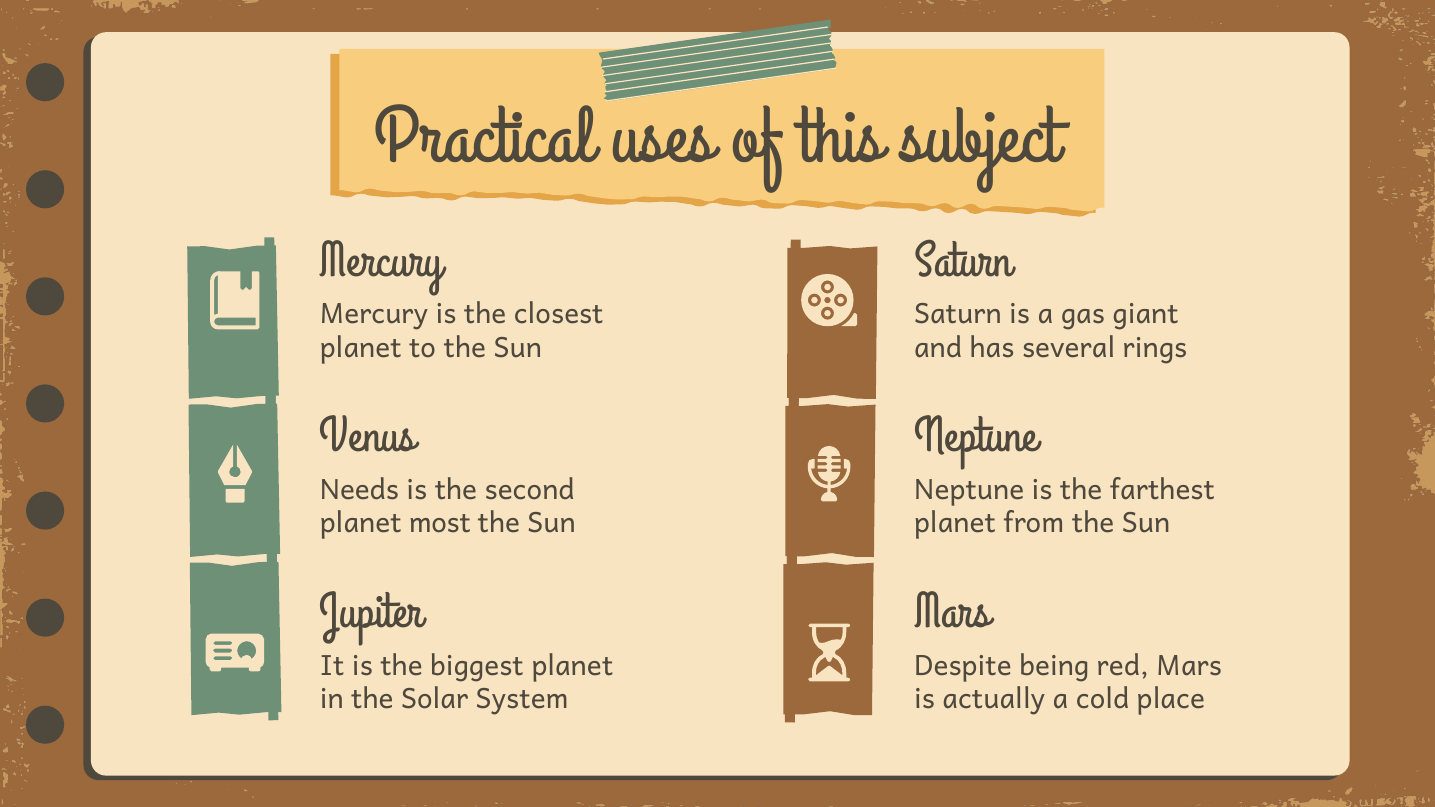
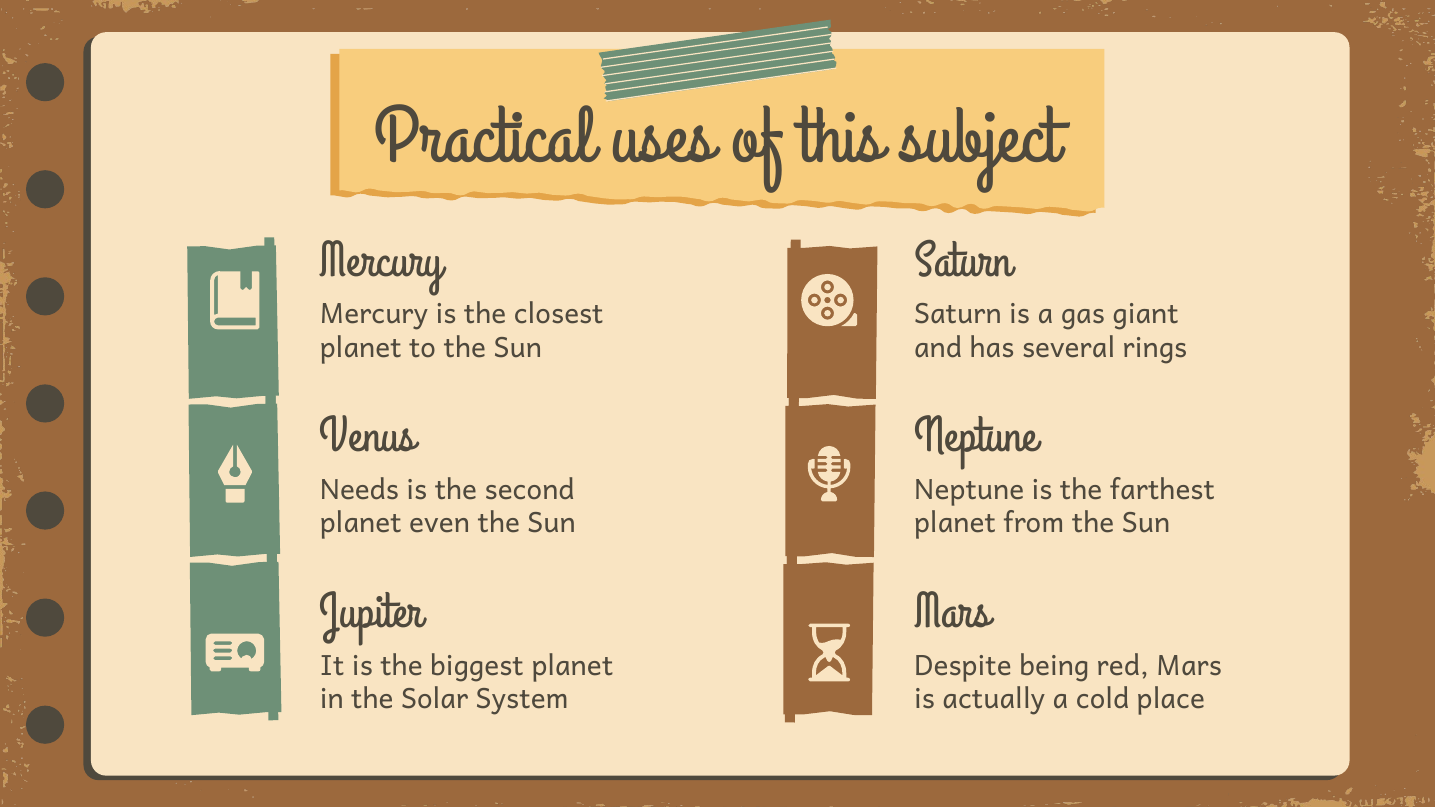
most: most -> even (440, 524)
